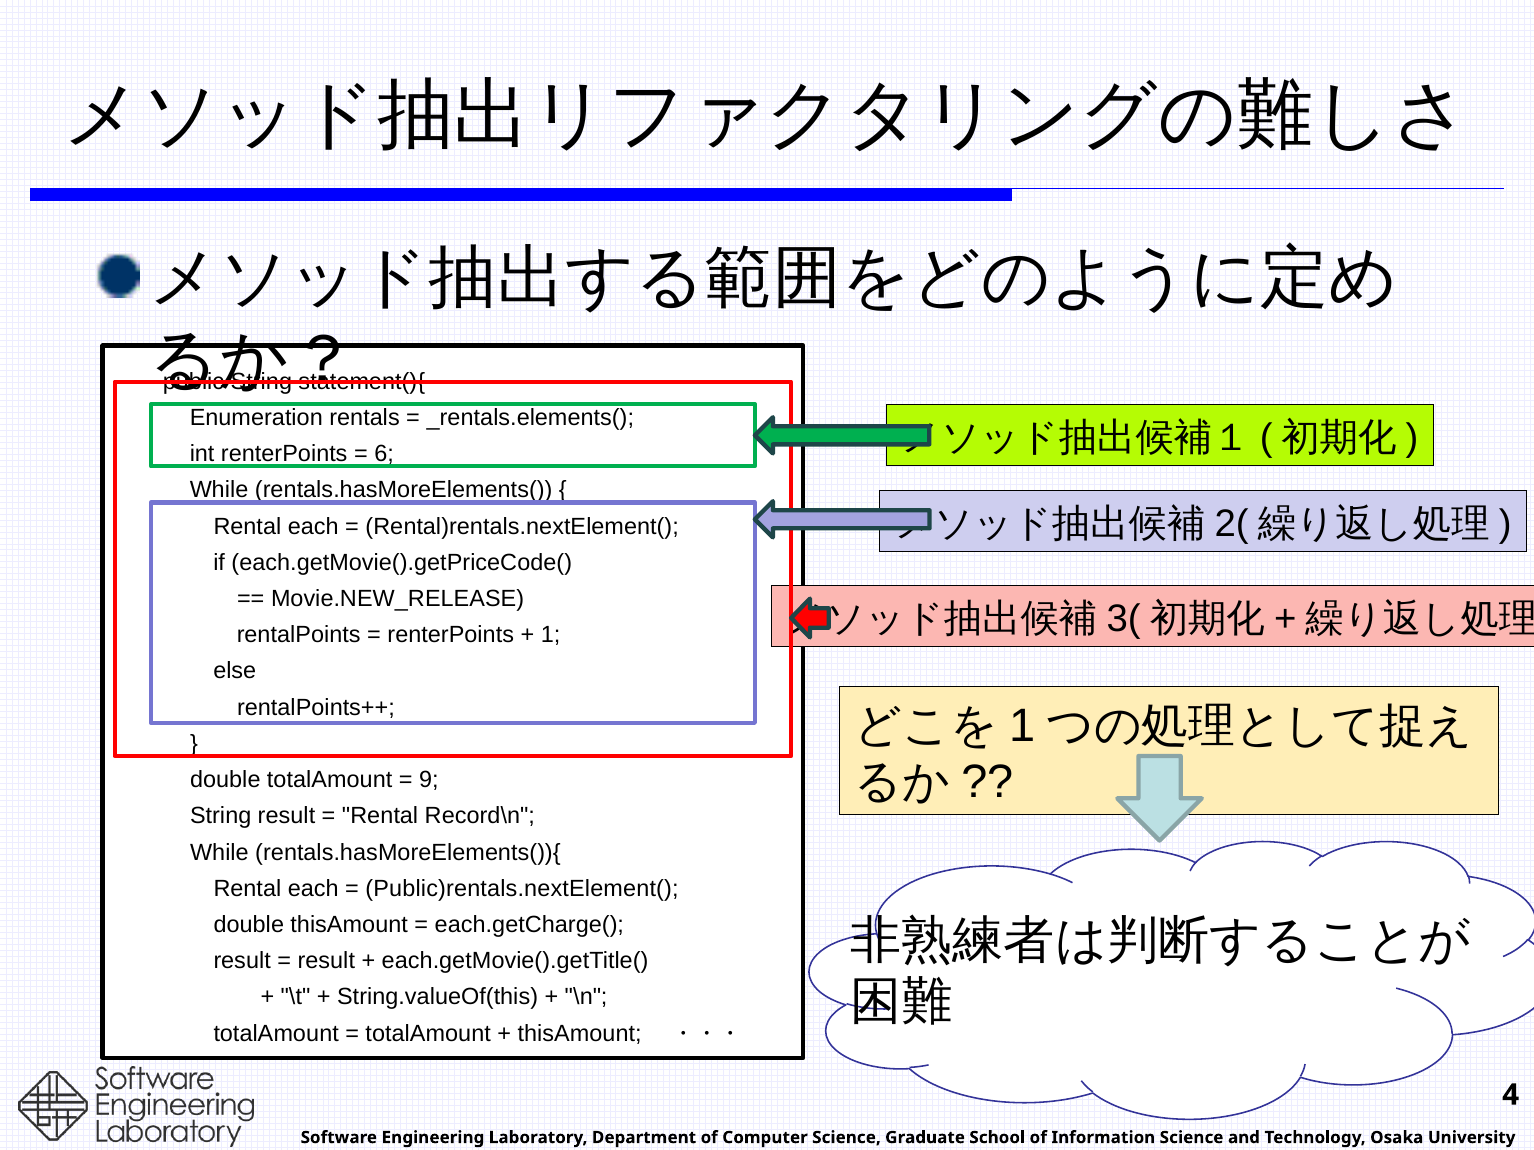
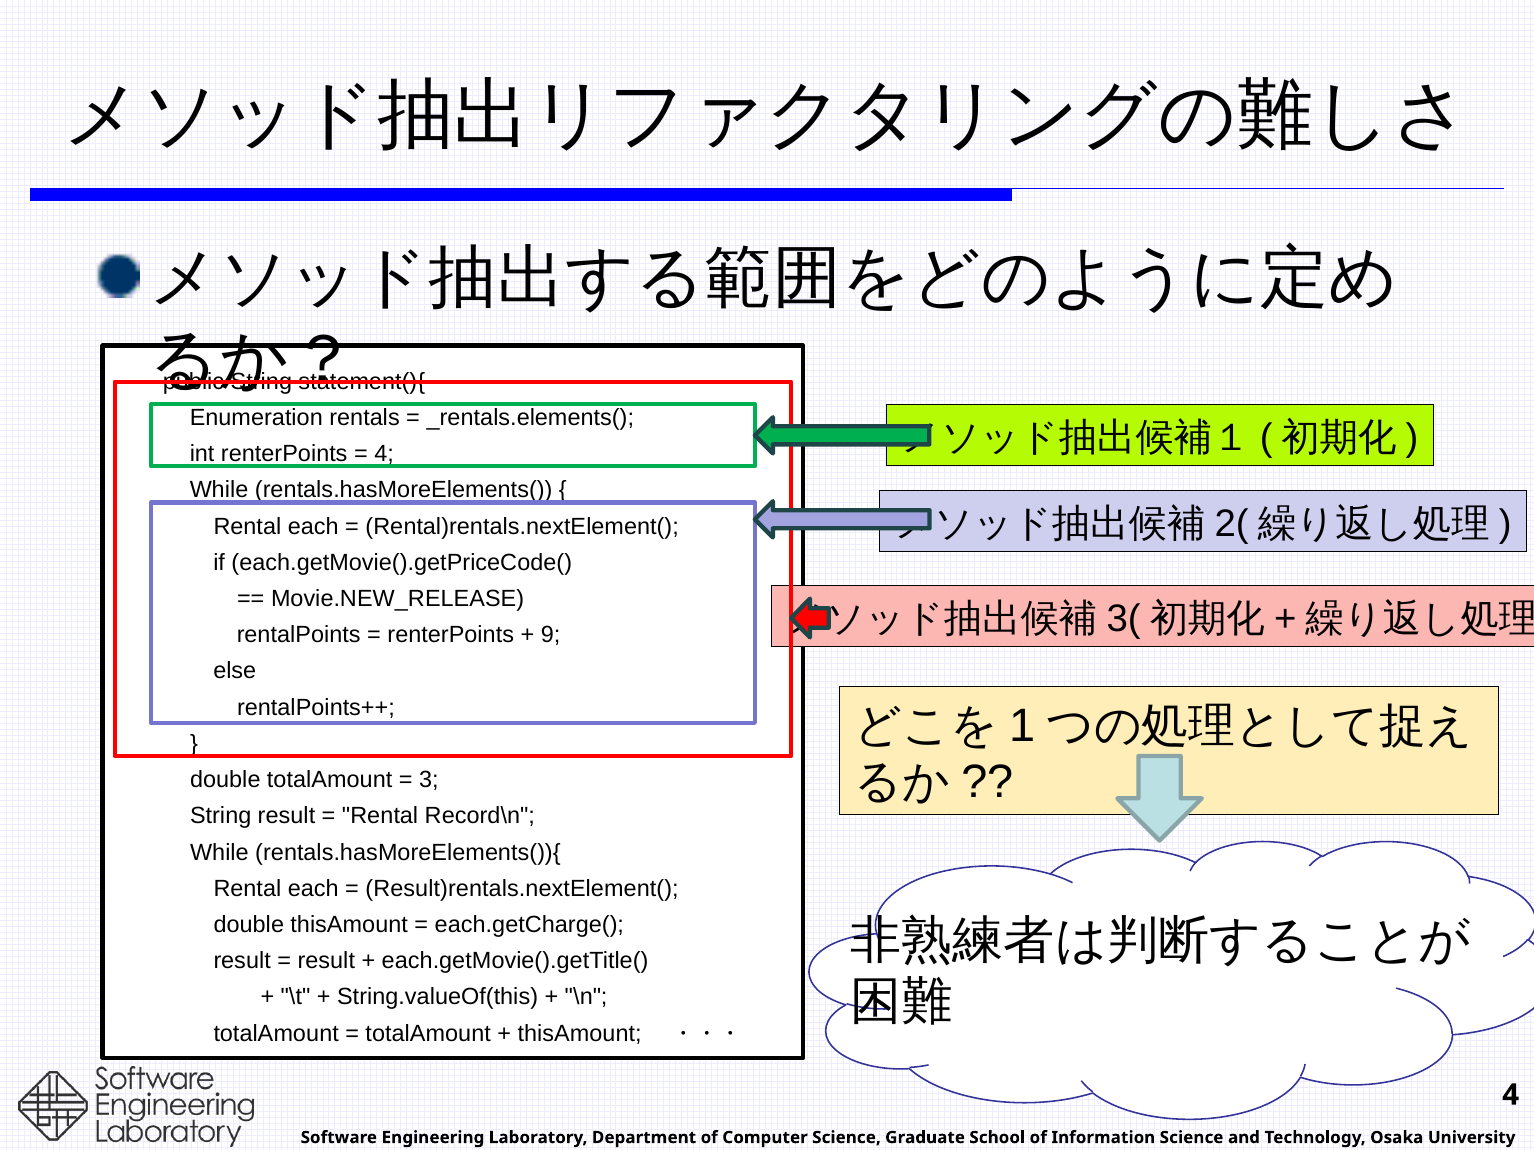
6: 6 -> 4 (384, 454)
1: 1 -> 9 (551, 635)
9: 9 -> 3 (429, 780)
Public)rentals.nextElement(: Public)rentals.nextElement( -> Result)rentals.nextElement( (522, 889)
